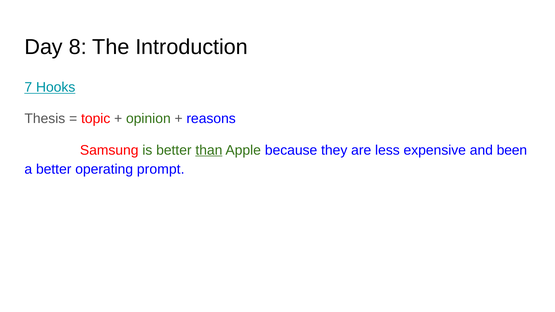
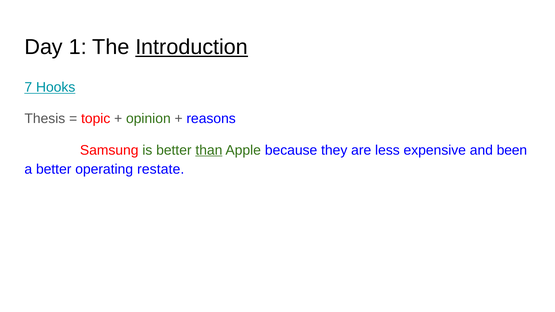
8: 8 -> 1 (78, 47)
Introduction underline: none -> present (192, 47)
prompt: prompt -> restate (161, 169)
